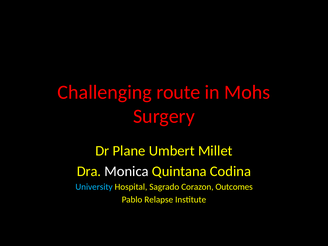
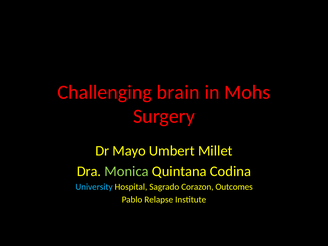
route: route -> brain (178, 92)
Plane: Plane -> Mayo (129, 151)
Monica colour: white -> light green (127, 171)
